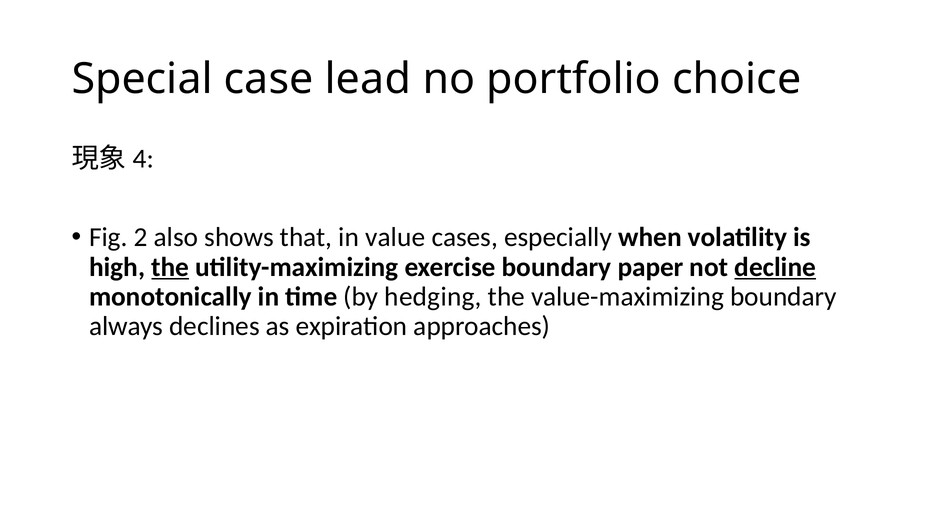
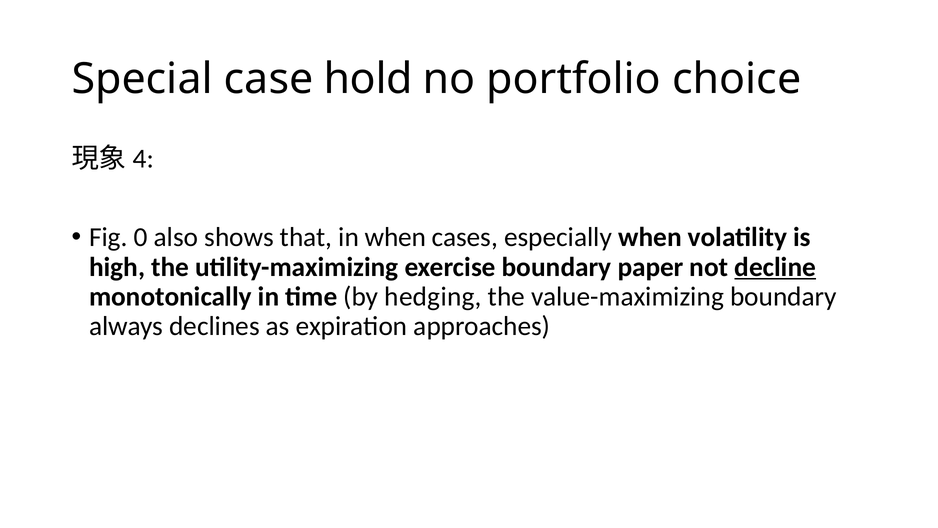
lead: lead -> hold (368, 79)
2: 2 -> 0 (141, 237)
in value: value -> when (395, 237)
the underline: present -> none (170, 267)
